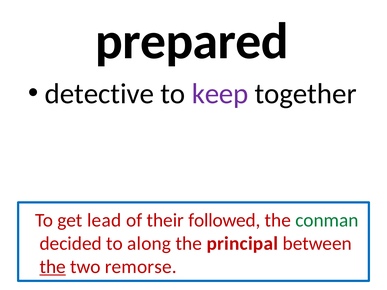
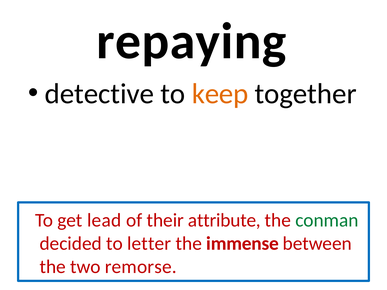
prepared: prepared -> repaying (191, 41)
keep colour: purple -> orange (220, 94)
followed: followed -> attribute (224, 220)
along: along -> letter (149, 244)
principal: principal -> immense (242, 244)
the underline: present -> none (53, 267)
